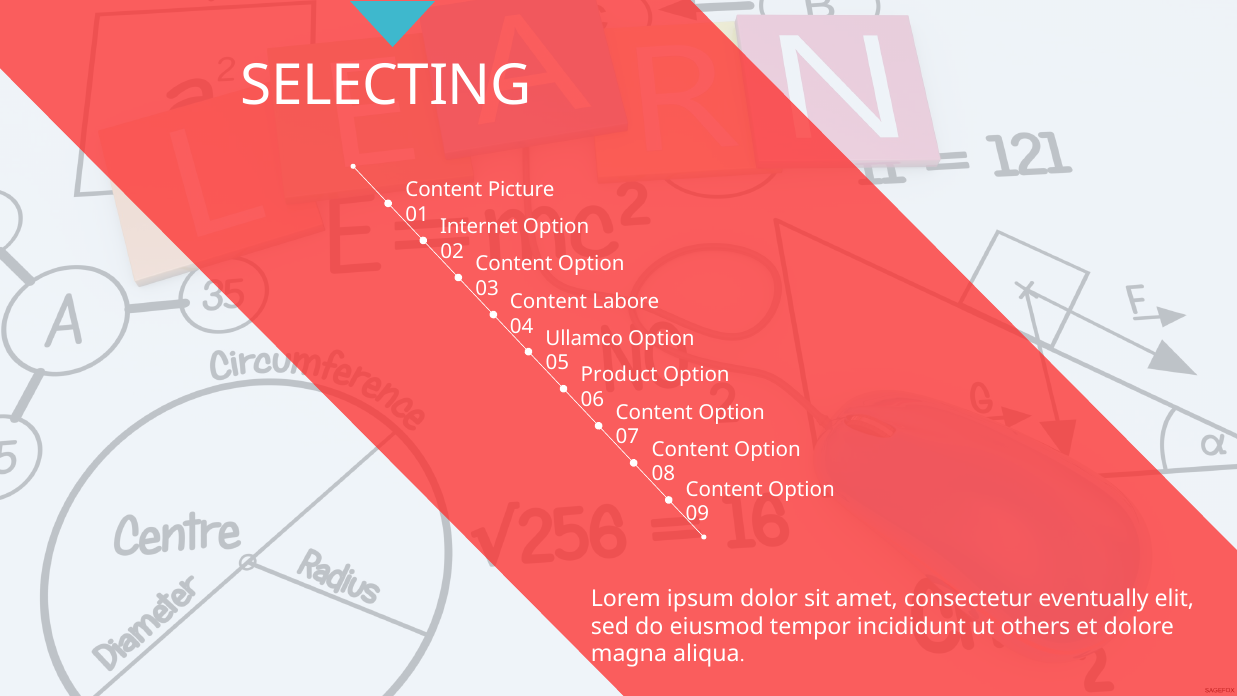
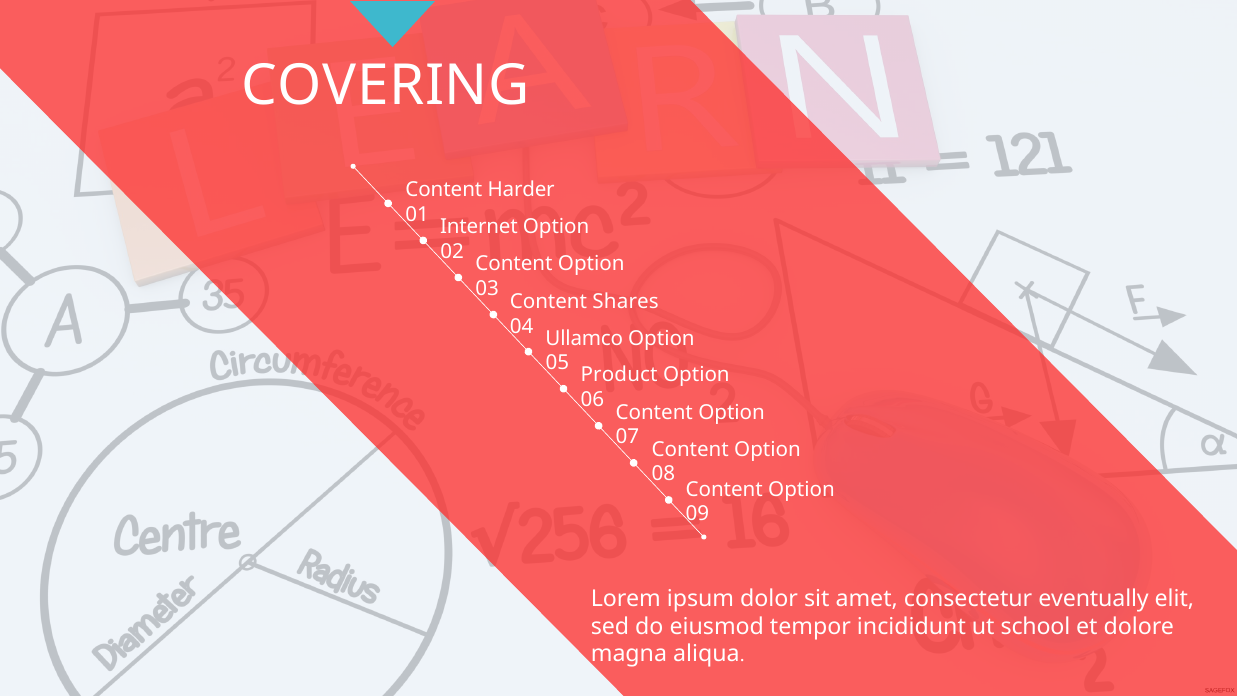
SELECTING: SELECTING -> COVERING (386, 85)
Picture: Picture -> Harder (521, 190)
Labore: Labore -> Shares (626, 302)
others: others -> school (1035, 626)
